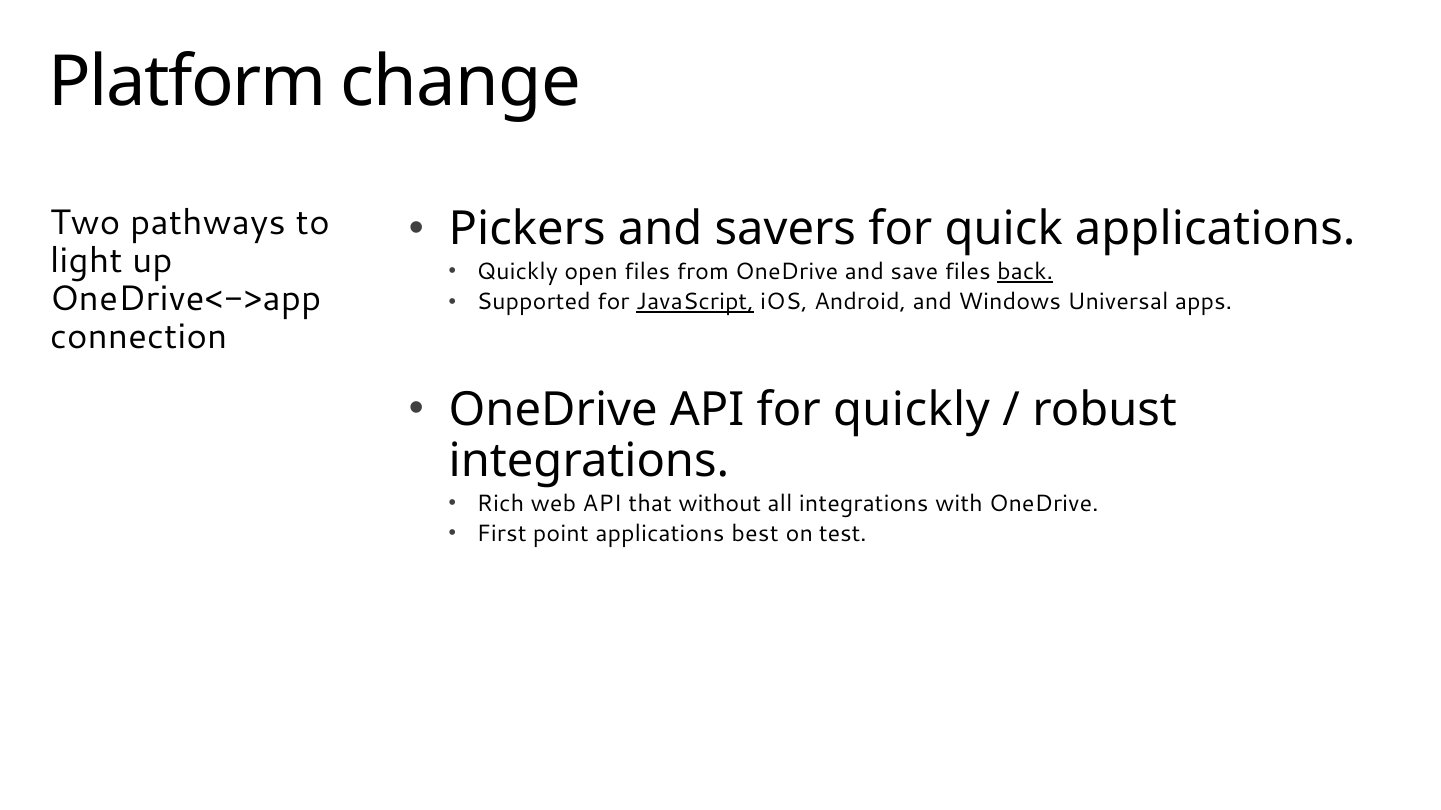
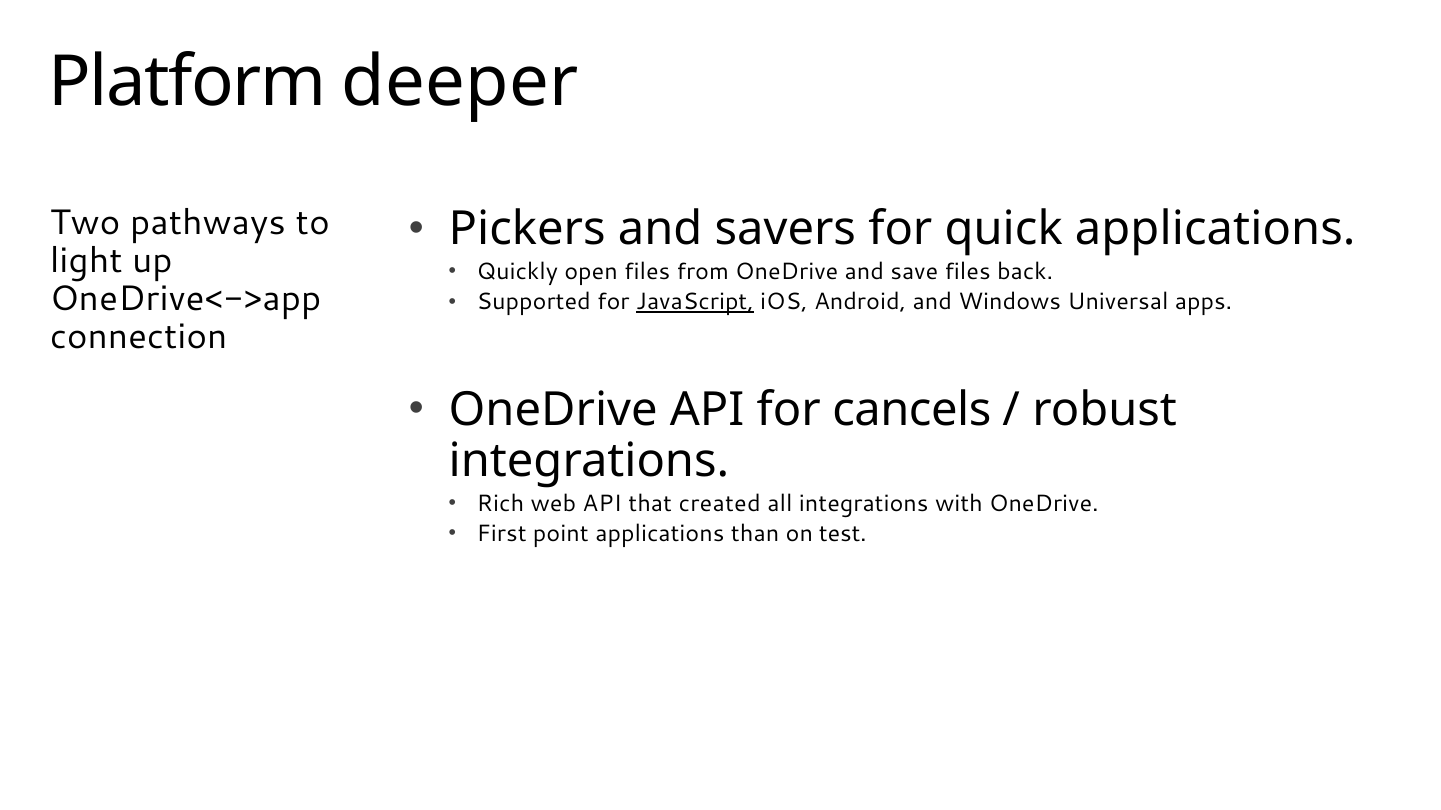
change: change -> deeper (460, 83)
back underline: present -> none (1025, 272)
for quickly: quickly -> cancels (912, 410)
without: without -> created (720, 504)
best: best -> than (755, 534)
